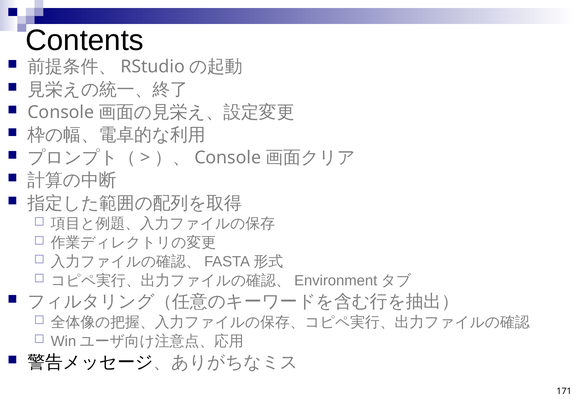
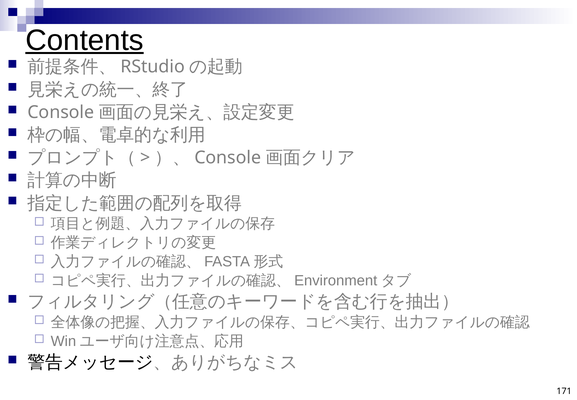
Contents underline: none -> present (85, 40)
